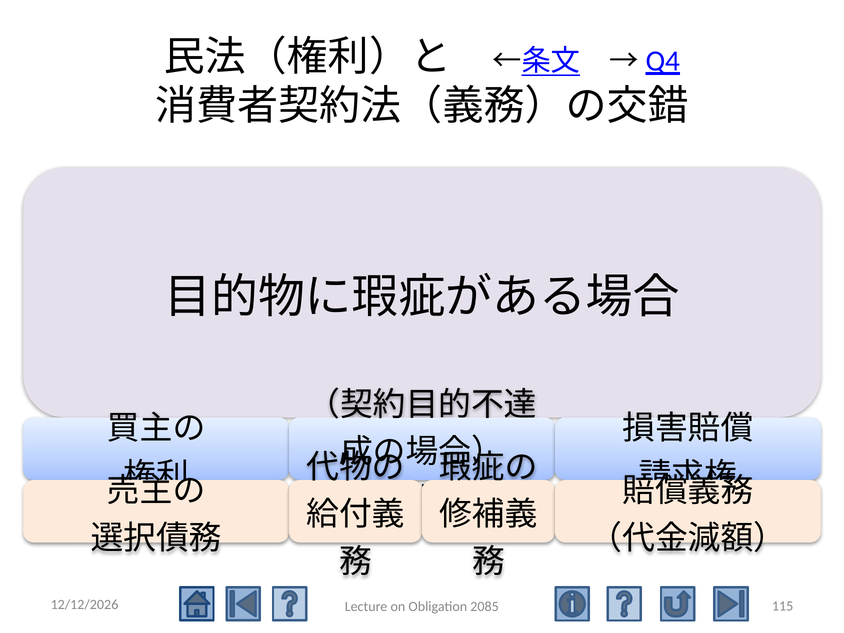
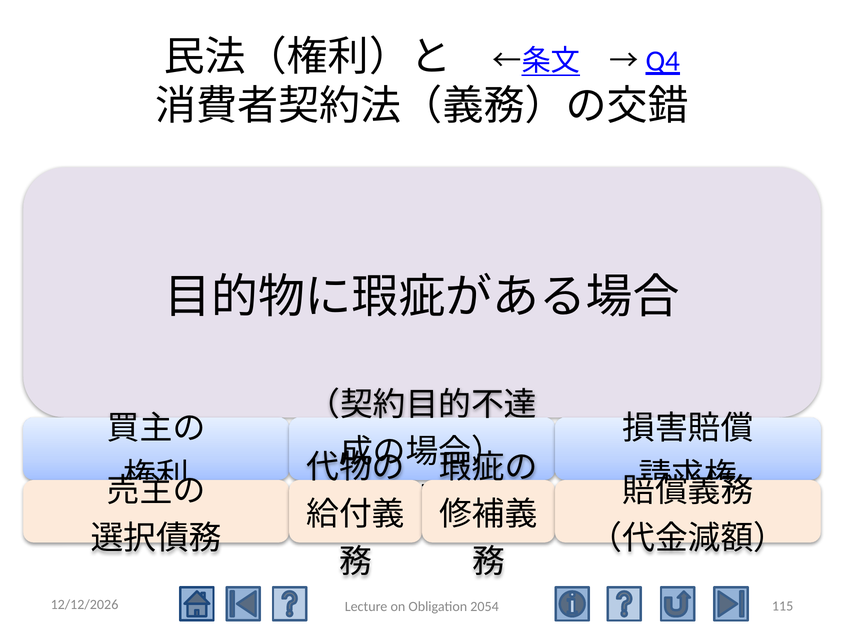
2085: 2085 -> 2054 (485, 607)
